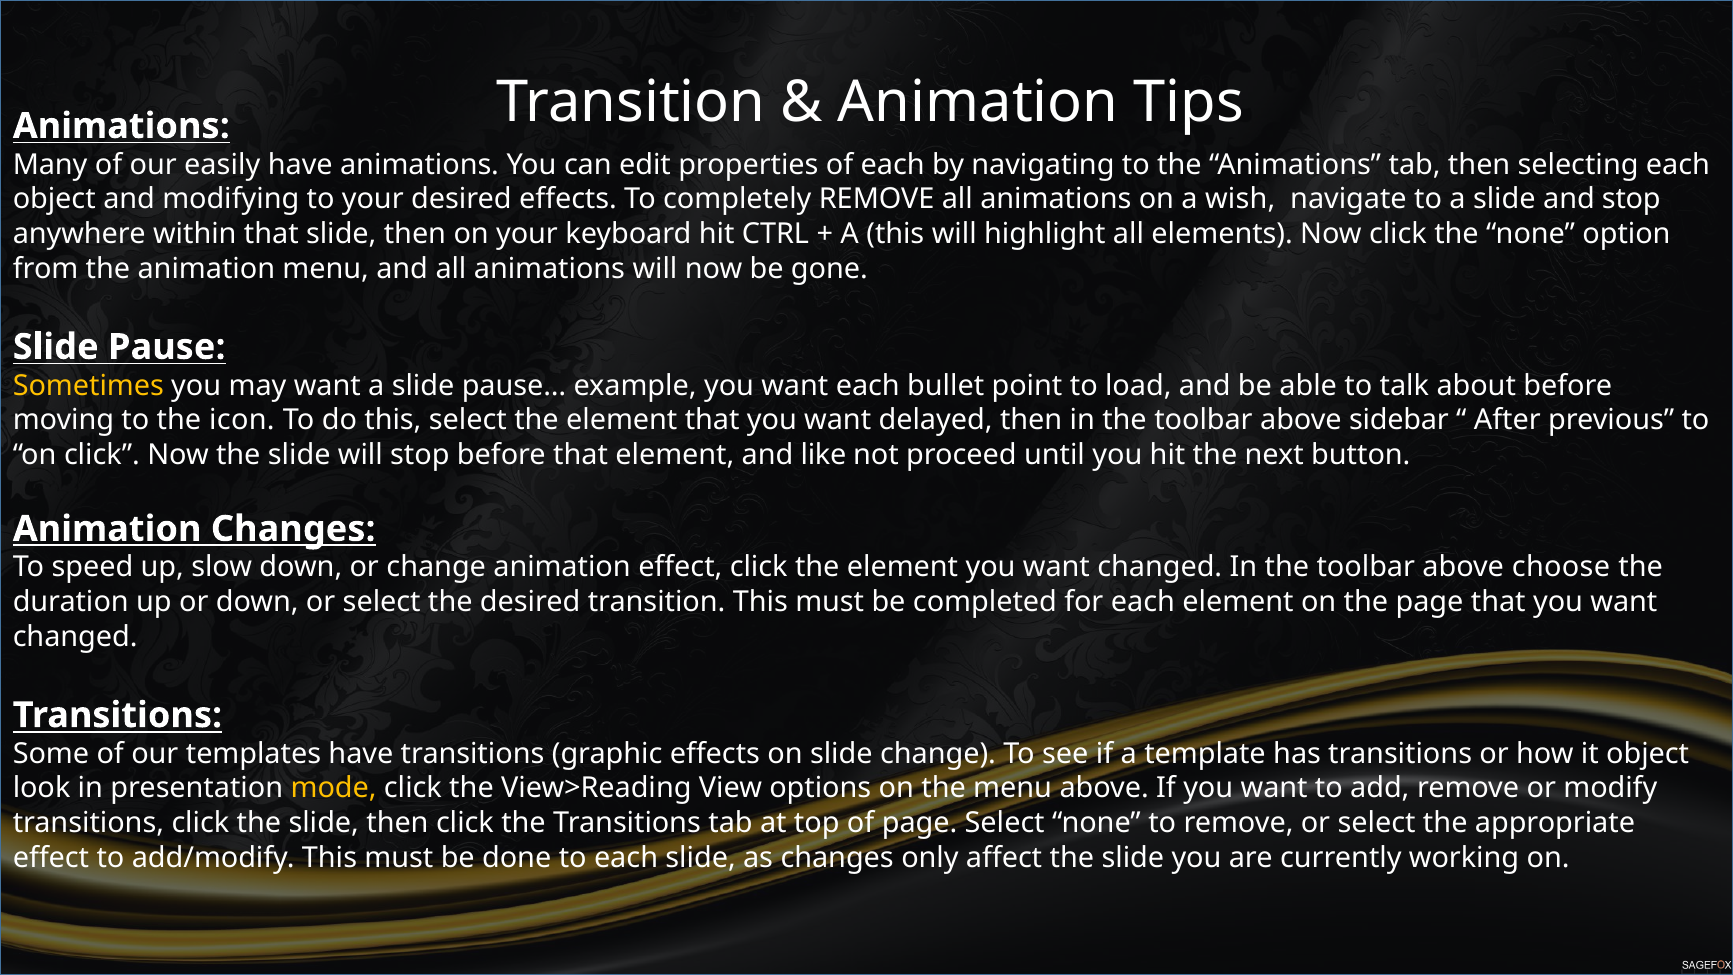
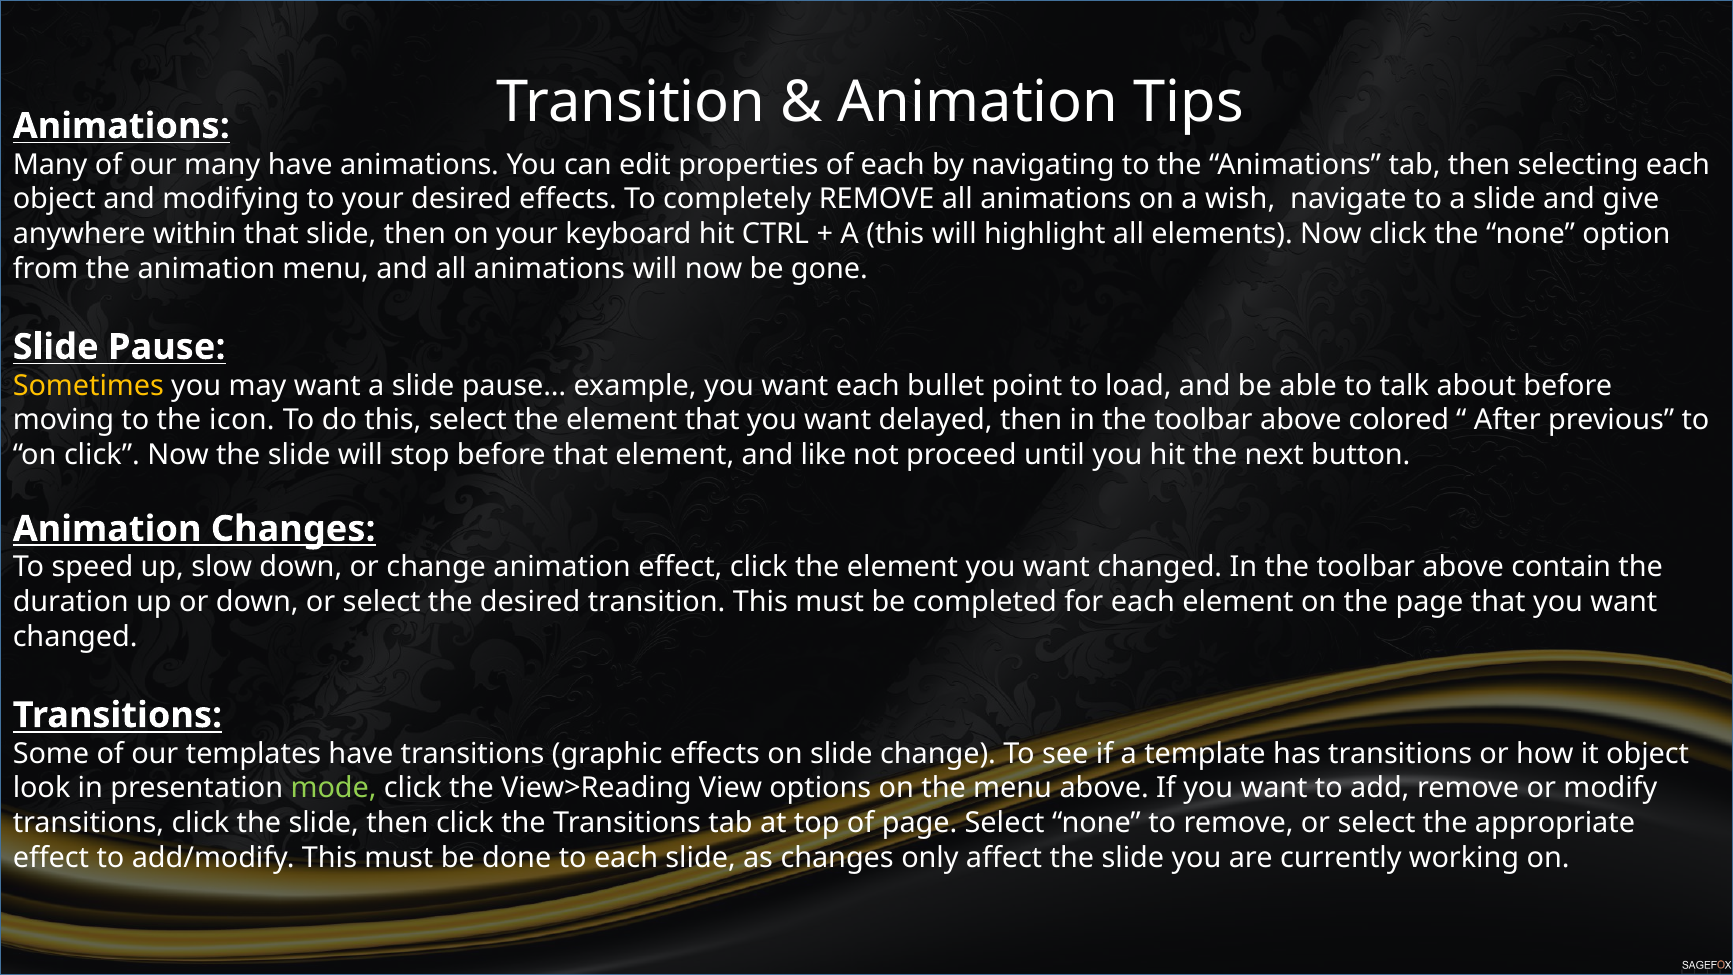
our easily: easily -> many (222, 165)
and stop: stop -> give (1631, 199)
sidebar: sidebar -> colored (1399, 420)
choose: choose -> contain (1561, 567)
mode colour: yellow -> light green (334, 788)
